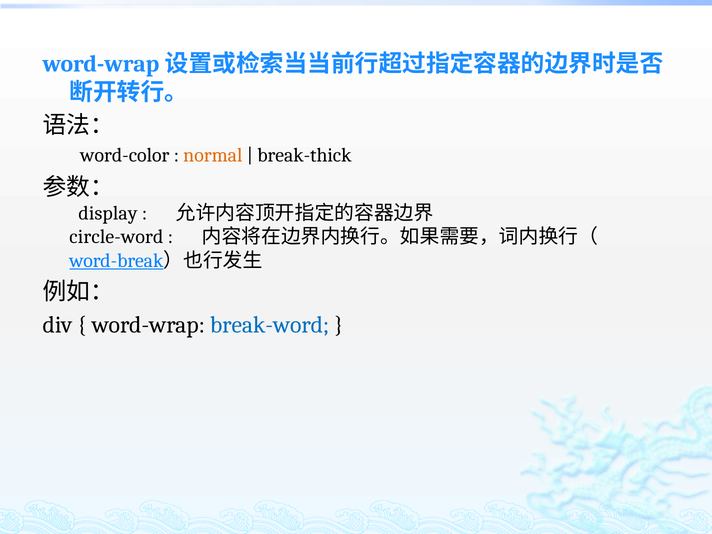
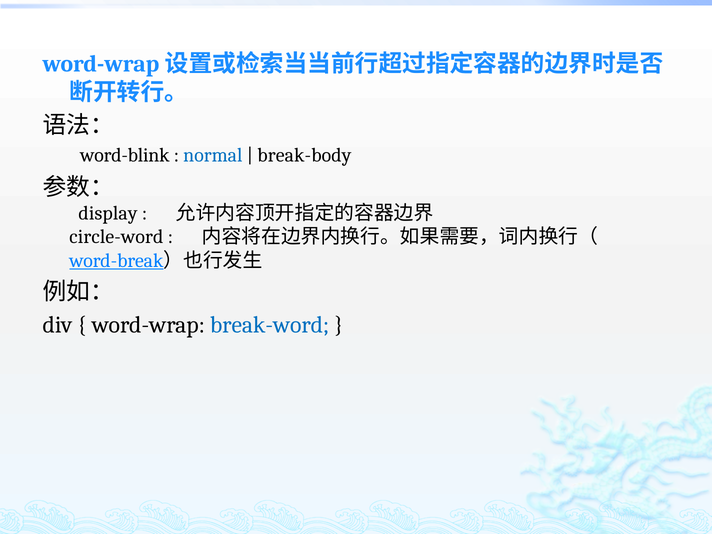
word-color: word-color -> word-blink (125, 155)
normal colour: orange -> blue (213, 155)
break-thick: break-thick -> break-body (304, 155)
